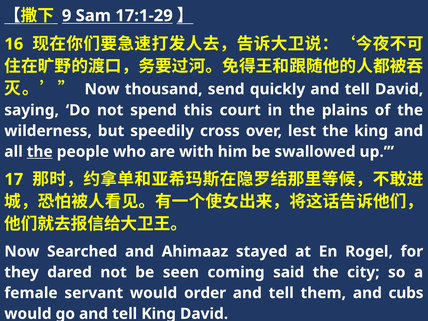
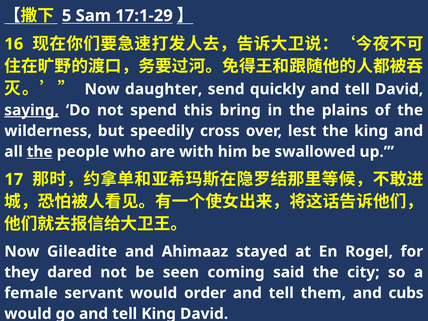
9: 9 -> 5 (67, 16)
thousand: thousand -> daughter (164, 89)
saying underline: none -> present (32, 110)
court: court -> bring (240, 110)
Searched: Searched -> Gileadite (82, 251)
